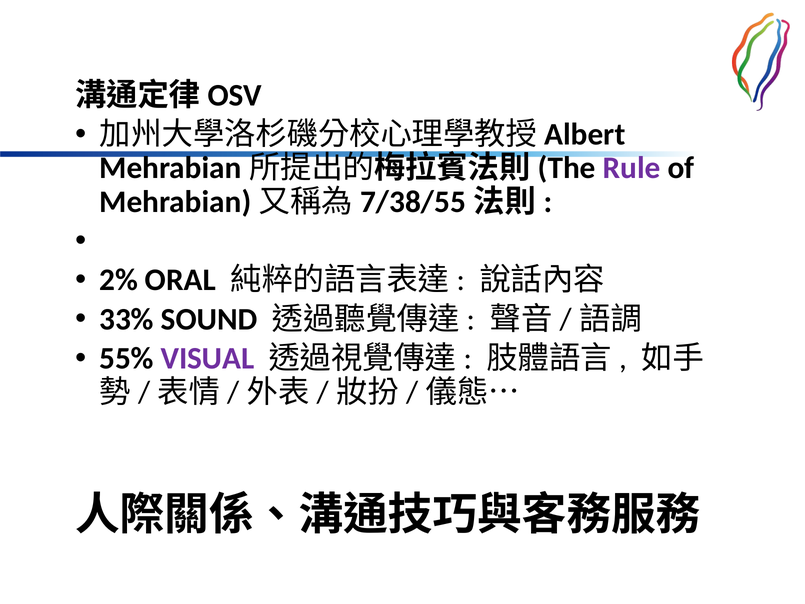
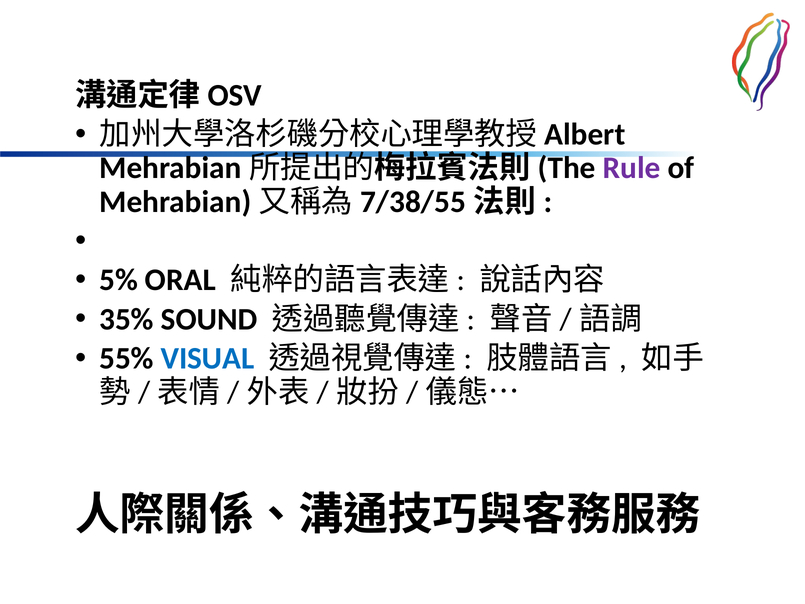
2%: 2% -> 5% (119, 280)
33%: 33% -> 35% (127, 319)
VISUAL colour: purple -> blue (207, 358)
